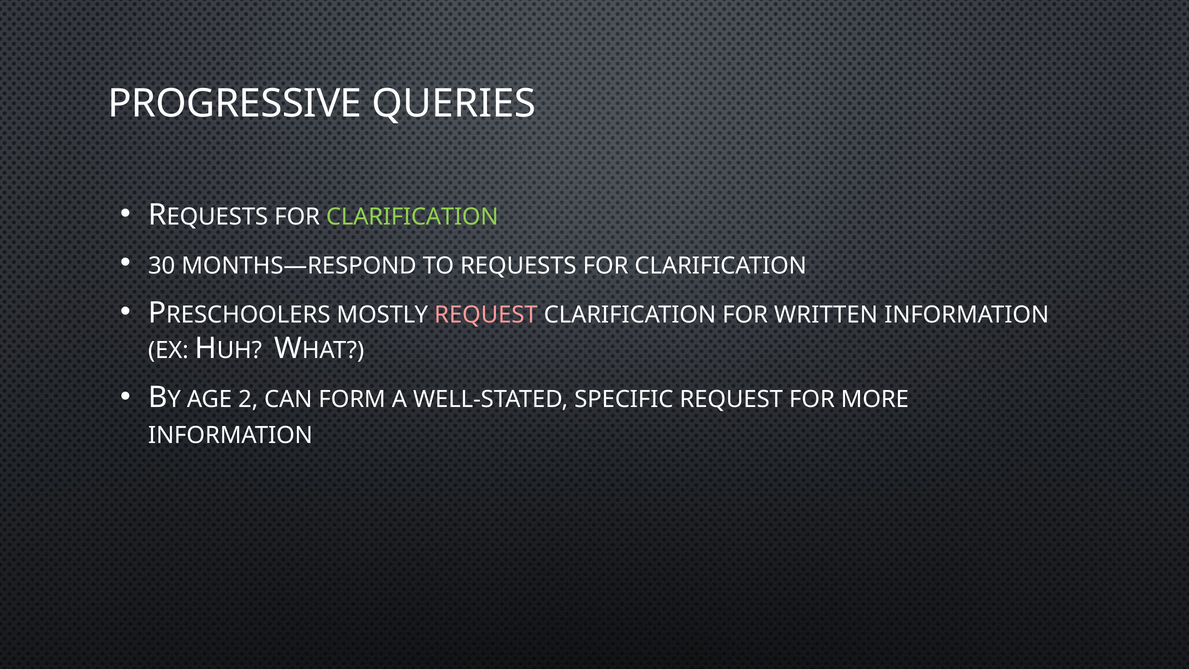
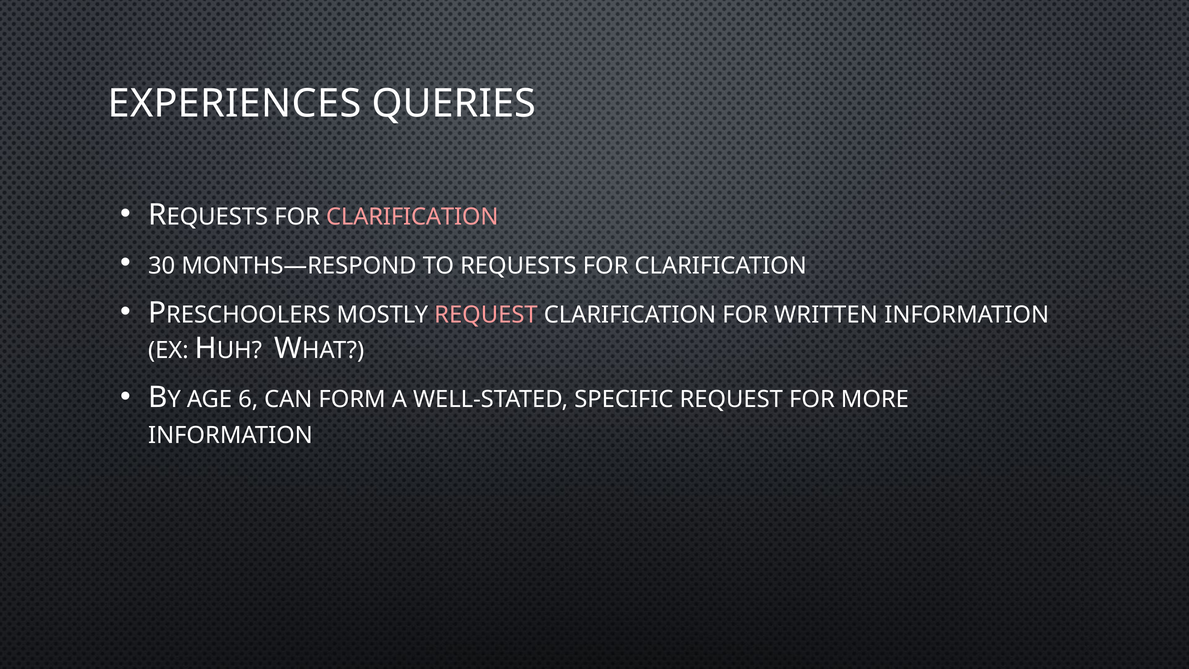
PROGRESSIVE: PROGRESSIVE -> EXPERIENCES (234, 104)
CLARIFICATION colour: light green -> pink (412, 217)
2: 2 -> 6 (248, 399)
